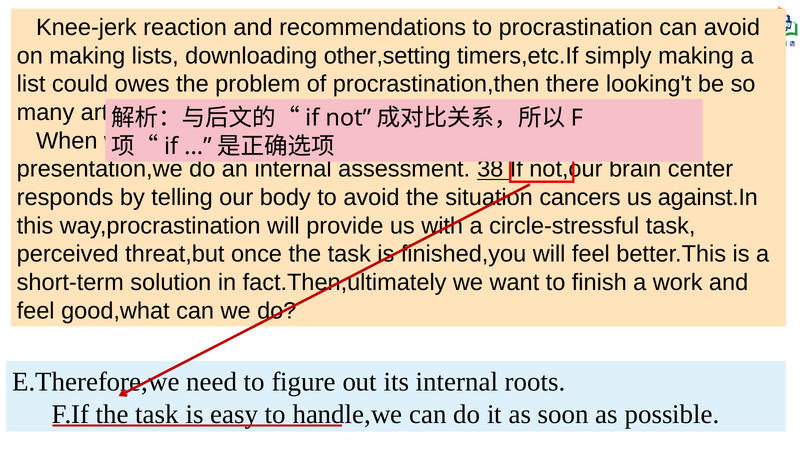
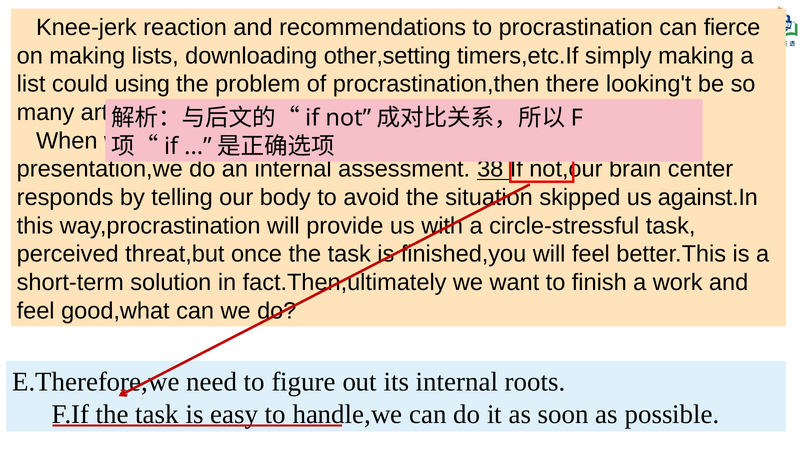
can avoid: avoid -> fierce (732, 28)
owes: owes -> using (142, 84)
cancers: cancers -> skipped (580, 197)
